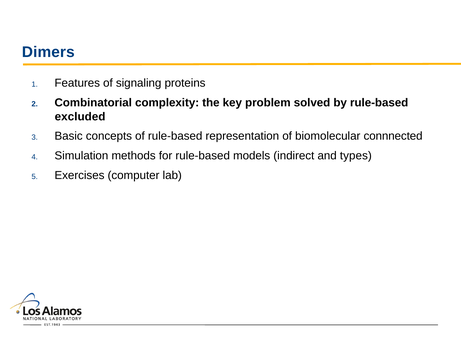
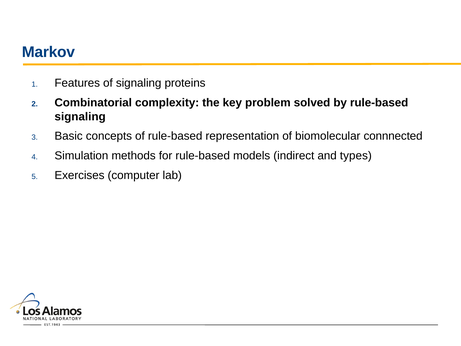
Dimers: Dimers -> Markov (48, 52)
excluded: excluded -> signaling (80, 116)
